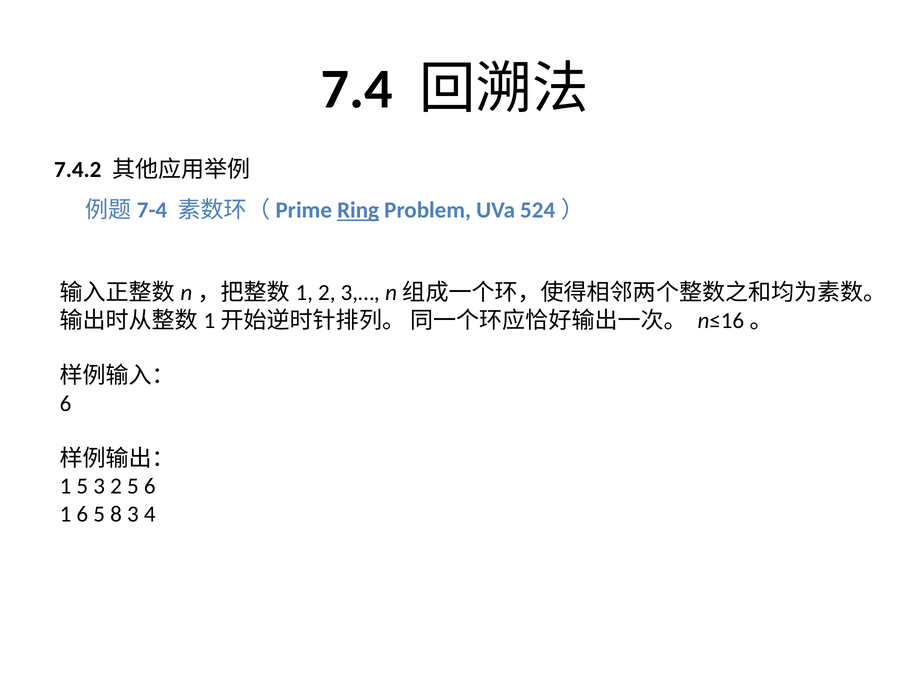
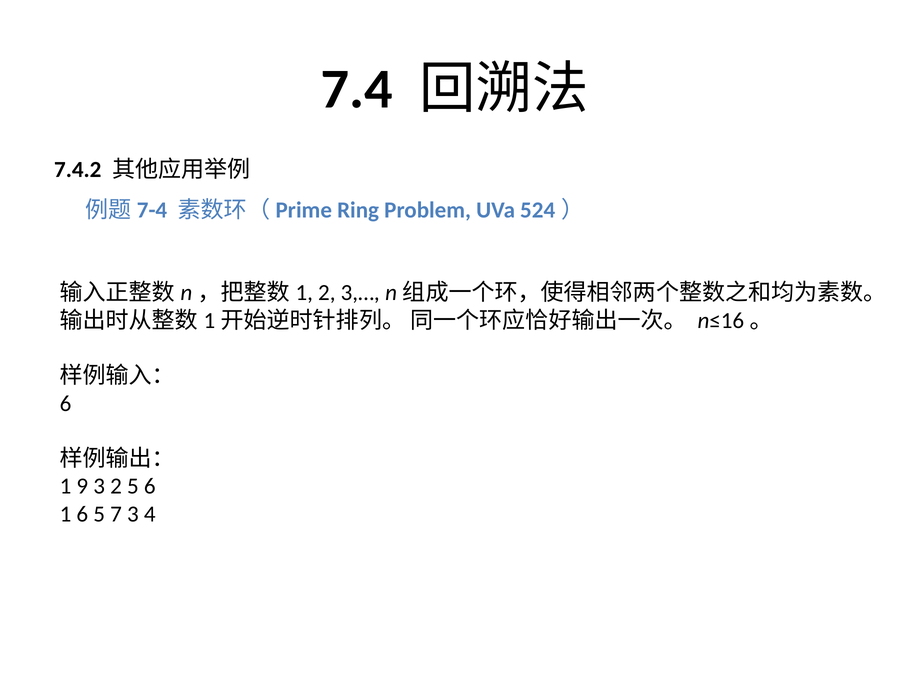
Ring underline: present -> none (358, 210)
1 5: 5 -> 9 (82, 487)
8: 8 -> 7 (116, 514)
